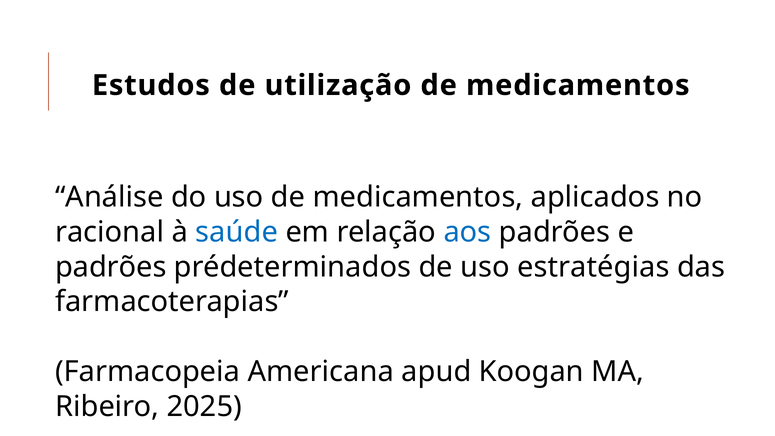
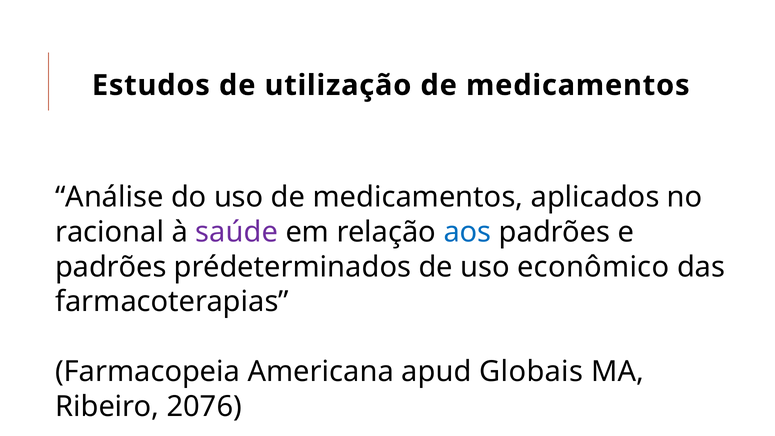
saúde colour: blue -> purple (237, 232)
estratégias: estratégias -> econômico (593, 267)
Koogan: Koogan -> Globais (531, 372)
2025: 2025 -> 2076 (204, 406)
